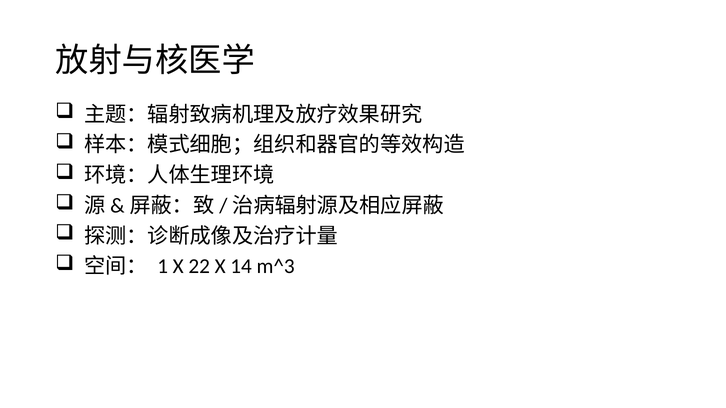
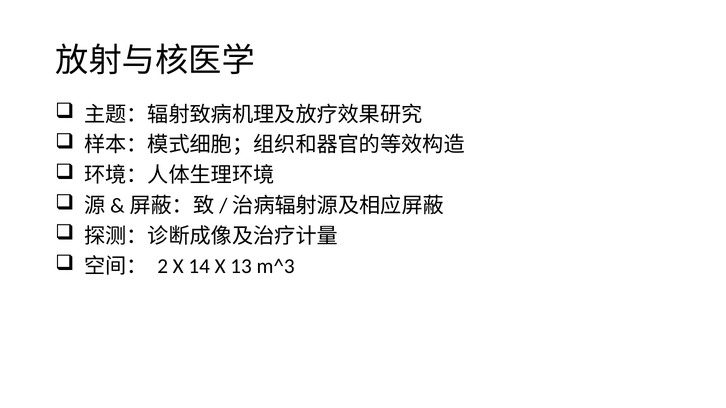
1: 1 -> 2 (163, 267)
22: 22 -> 14 (199, 267)
14: 14 -> 13 (241, 267)
